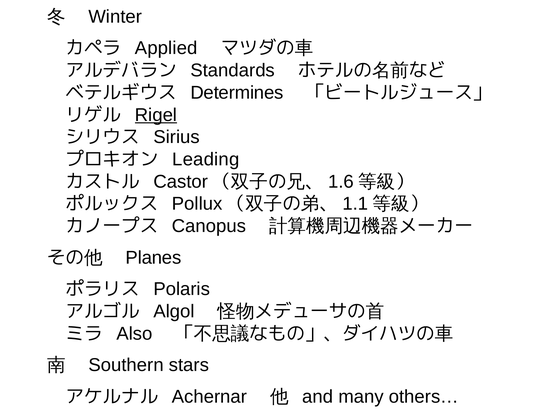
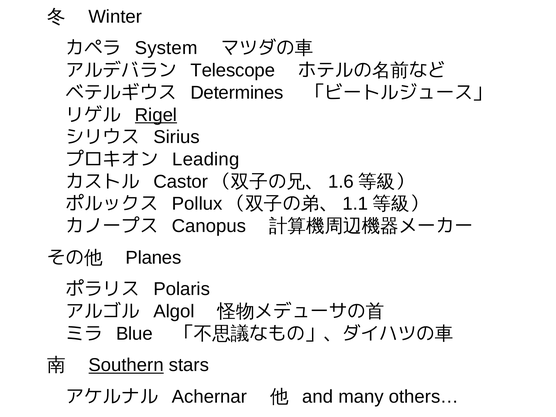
Applied: Applied -> System (166, 48)
Standards: Standards -> Telescope (233, 70)
Also: Also -> Blue (134, 334)
Southern underline: none -> present (126, 365)
